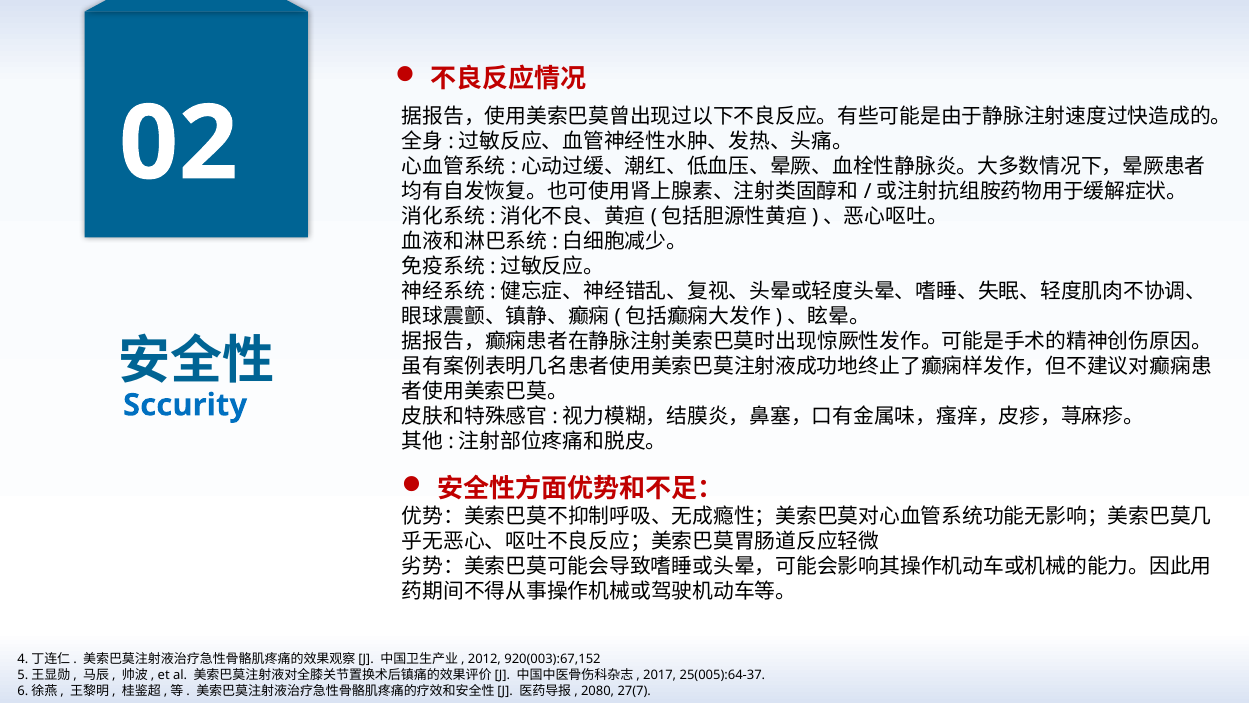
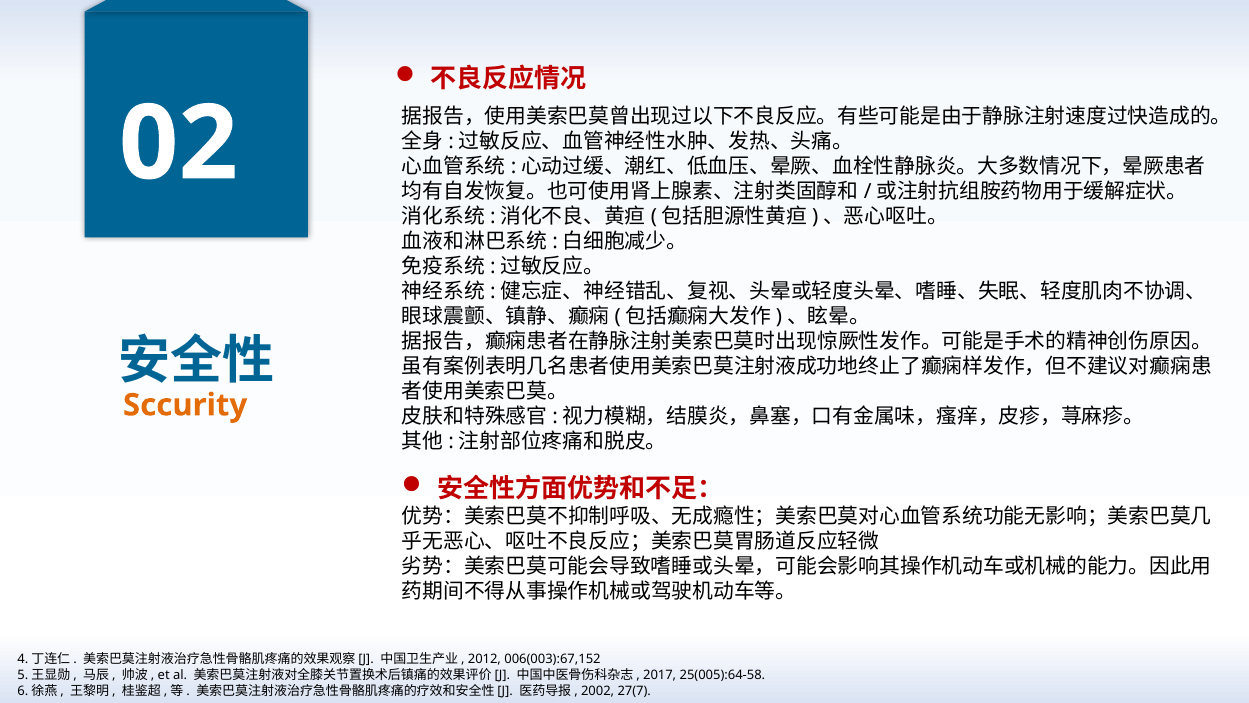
Sccurity colour: blue -> orange (185, 405)
920(003):67,152: 920(003):67,152 -> 006(003):67,152 (552, 659)
25(005):64-37: 25(005):64-37 -> 25(005):64-58 (722, 675)
2080: 2080 -> 2002 (598, 690)
